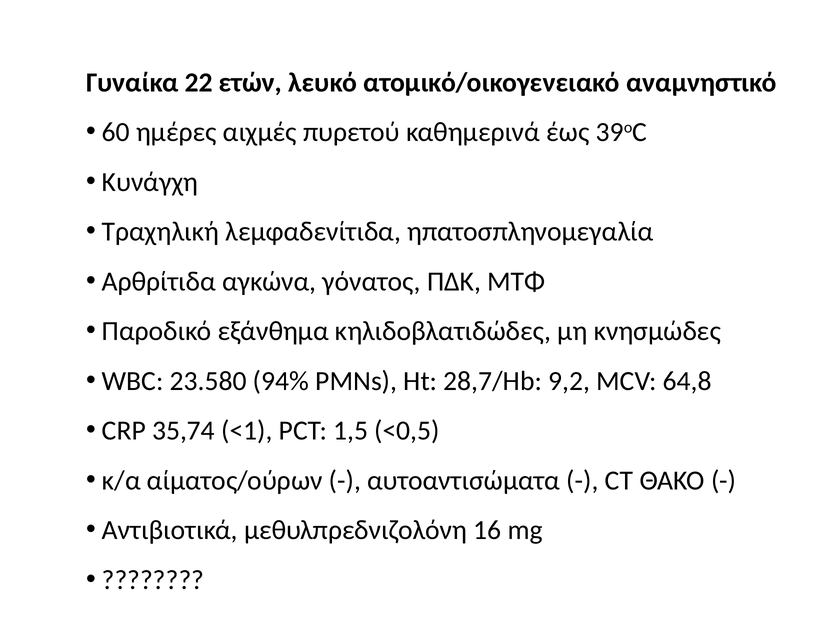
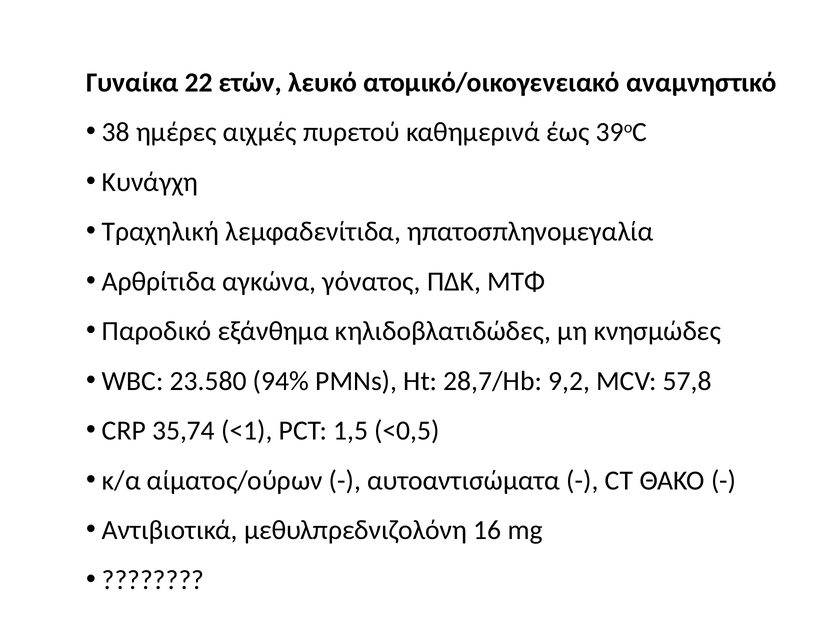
60: 60 -> 38 (116, 132)
64,8: 64,8 -> 57,8 (687, 381)
